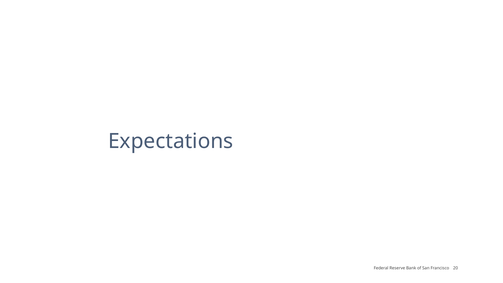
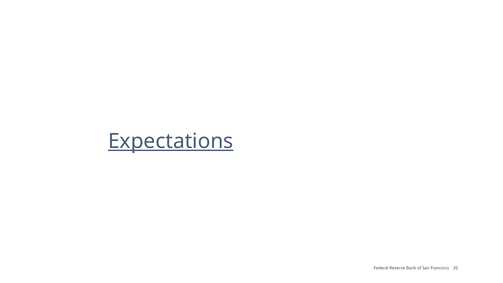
Expectations underline: none -> present (171, 141)
